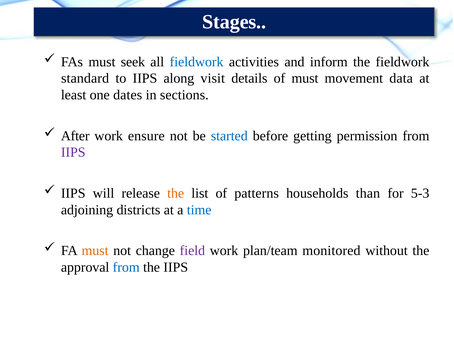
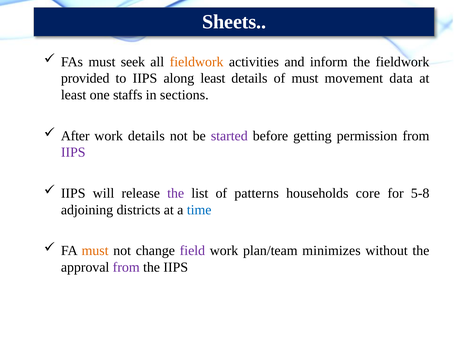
Stages: Stages -> Sheets (234, 22)
fieldwork colour: blue -> orange (197, 62)
standard: standard -> provided (85, 79)
along visit: visit -> least (213, 79)
dates: dates -> staffs (128, 95)
work ensure: ensure -> details (146, 136)
started colour: blue -> purple (229, 136)
the colour: orange -> purple (176, 194)
than: than -> core (368, 194)
5-3: 5-3 -> 5-8 (420, 194)
monitored: monitored -> minimizes (331, 251)
from colour: blue -> purple (126, 268)
